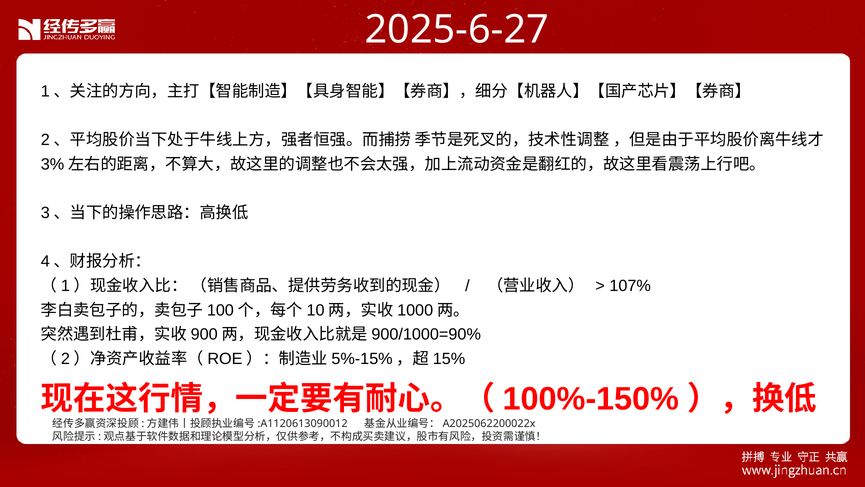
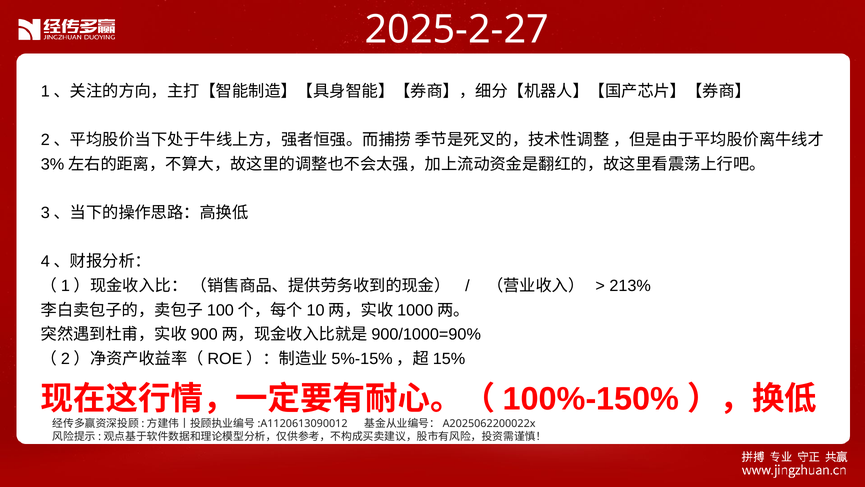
2025-6-27: 2025-6-27 -> 2025-2-27 (457, 30)
107%: 107% -> 213% (630, 286)
